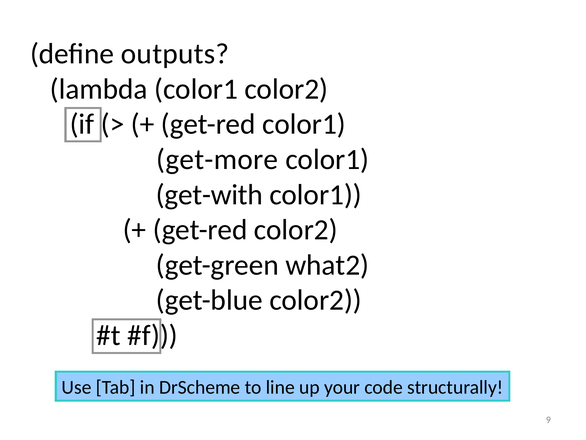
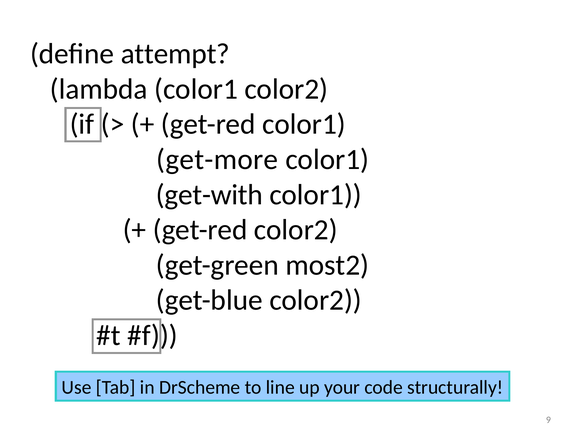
outputs: outputs -> attempt (175, 54)
what2: what2 -> most2 (327, 265)
